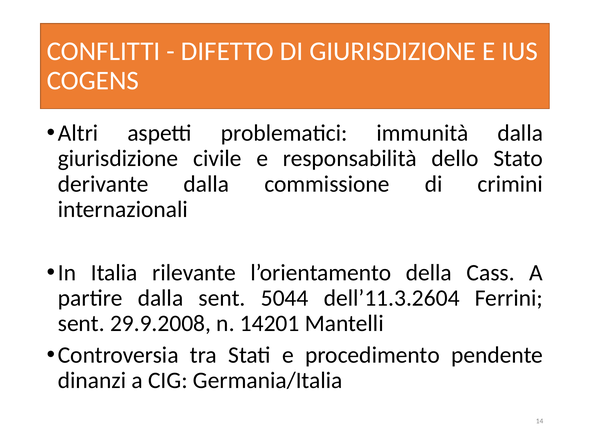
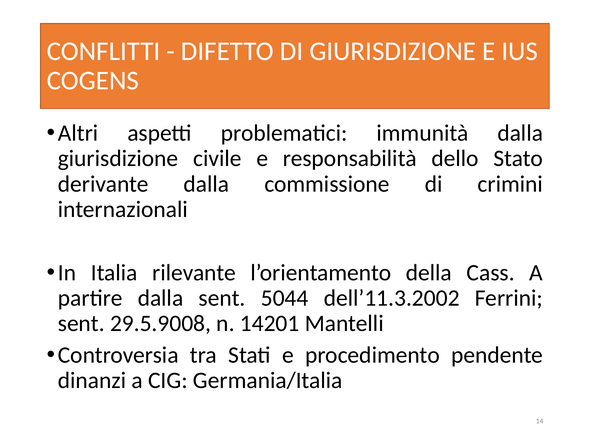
dell’11.3.2604: dell’11.3.2604 -> dell’11.3.2002 (392, 298)
29.9.2008: 29.9.2008 -> 29.5.9008 (161, 323)
